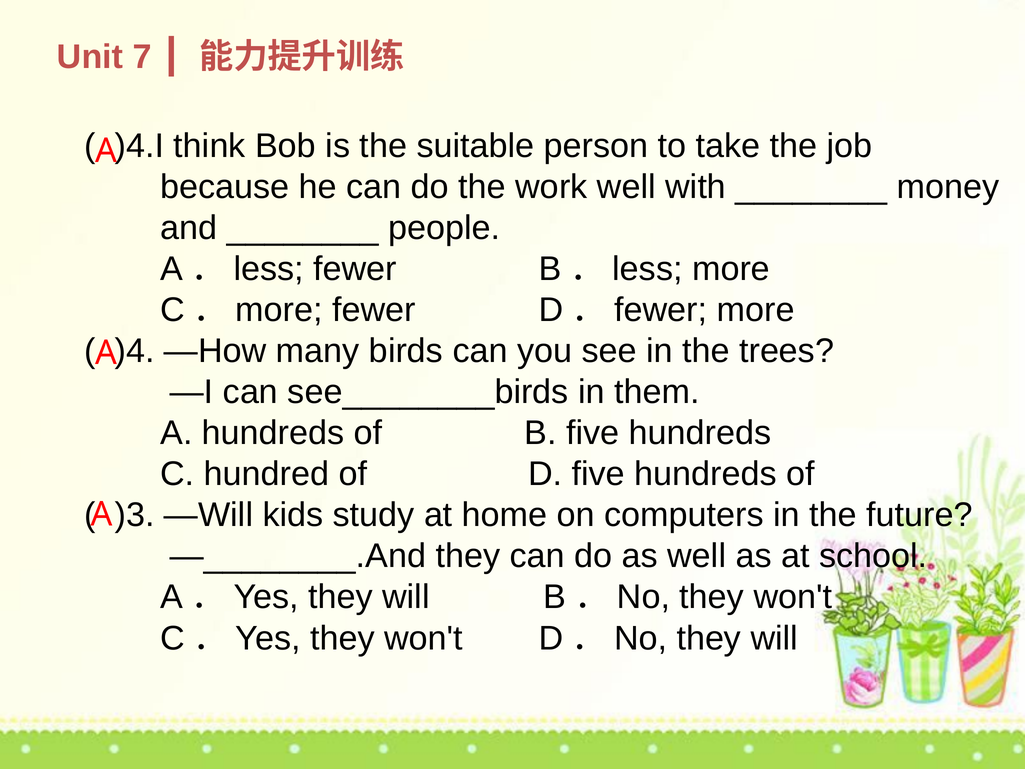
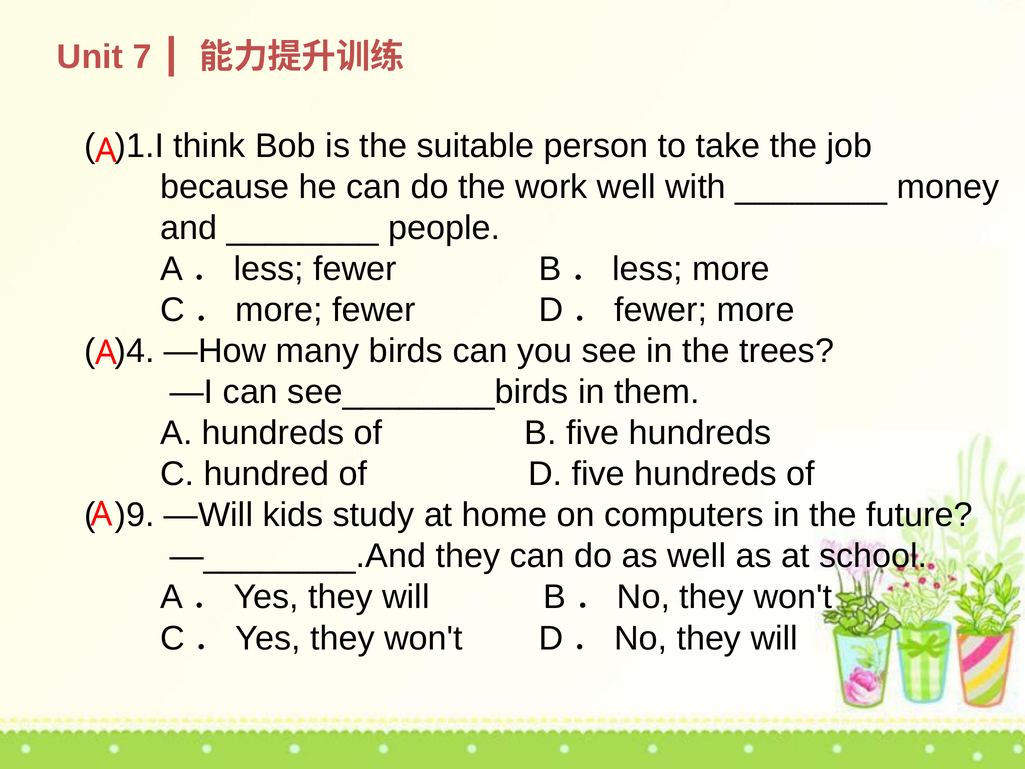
)4.I: )4.I -> )1.I (139, 146)
)3: )3 -> )9 (135, 515)
